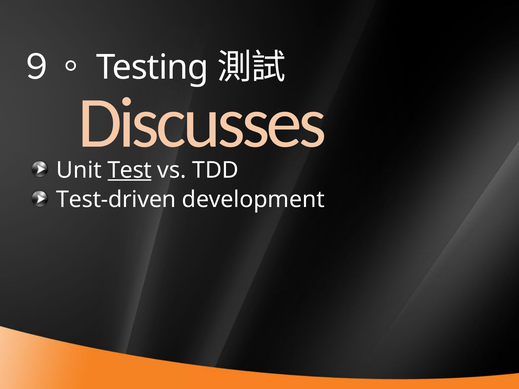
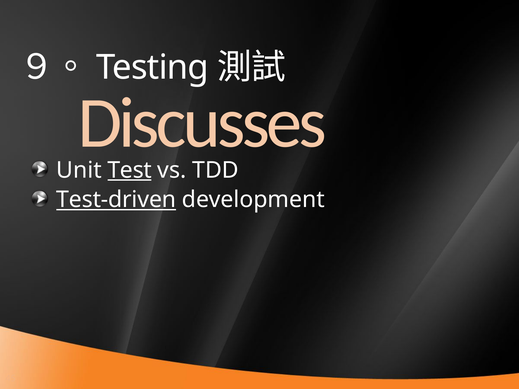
Test-driven underline: none -> present (116, 200)
